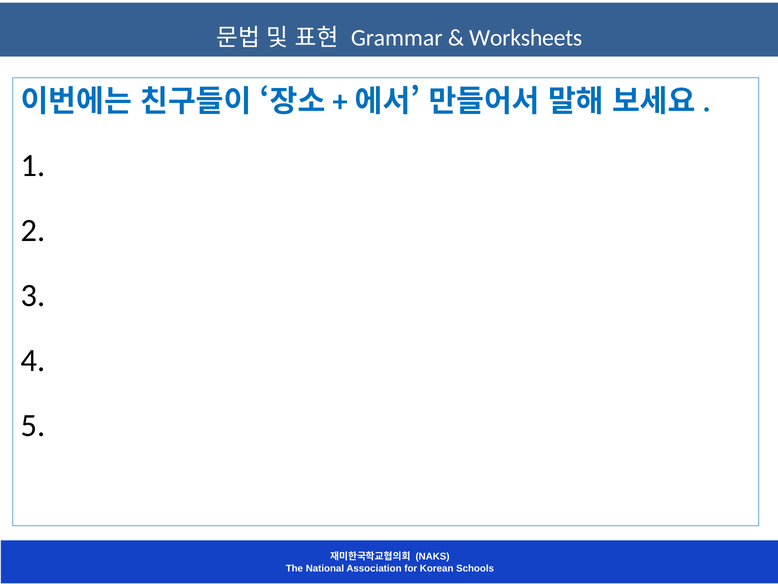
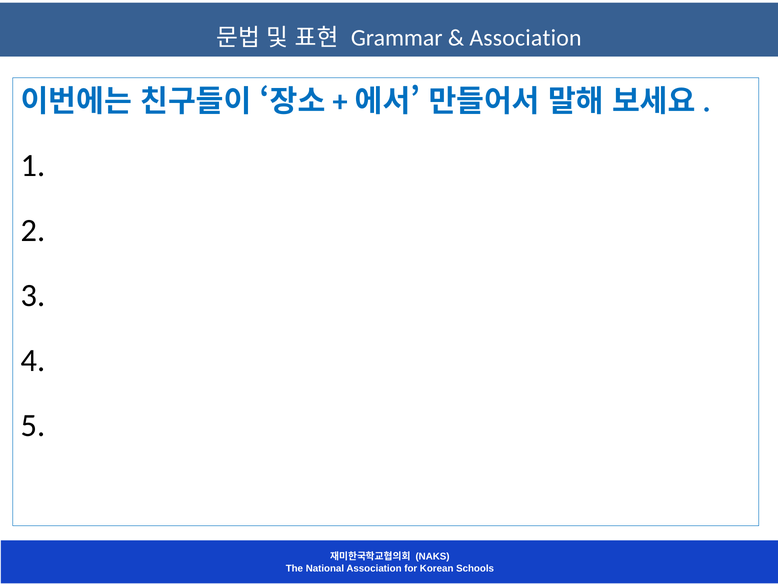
Worksheets: Worksheets -> Association (525, 38)
